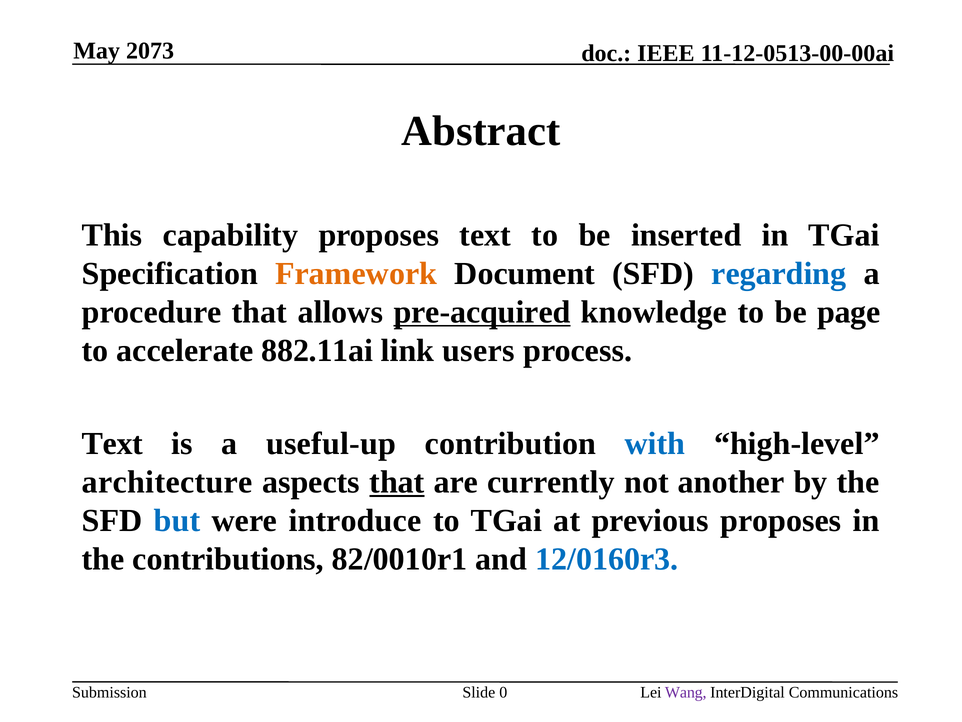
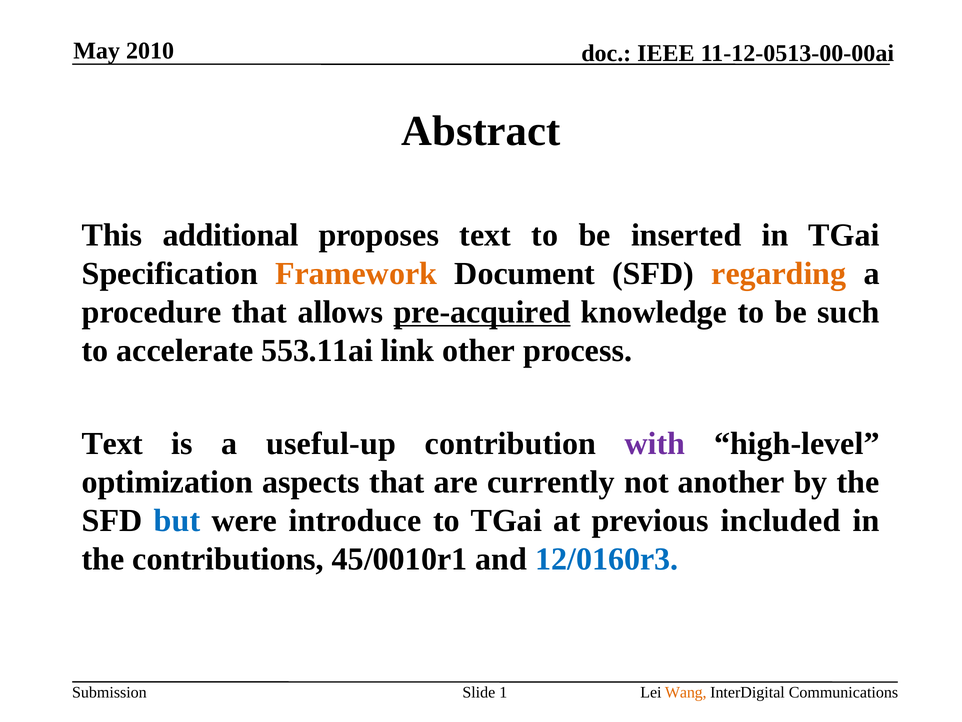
2073: 2073 -> 2010 (150, 51)
capability: capability -> additional (231, 235)
regarding colour: blue -> orange (779, 273)
page: page -> such (849, 312)
882.11ai: 882.11ai -> 553.11ai (317, 350)
users: users -> other (479, 350)
with colour: blue -> purple (655, 443)
architecture: architecture -> optimization (167, 482)
that underline: present -> none (397, 482)
previous proposes: proposes -> included (781, 520)
82/0010r1: 82/0010r1 -> 45/0010r1 (400, 559)
0: 0 -> 1 (503, 692)
Wang colour: purple -> orange (686, 692)
